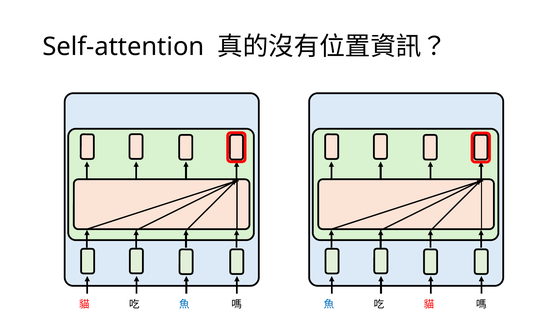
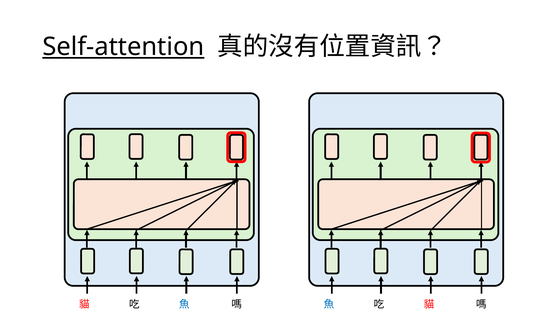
Self-attention underline: none -> present (123, 47)
